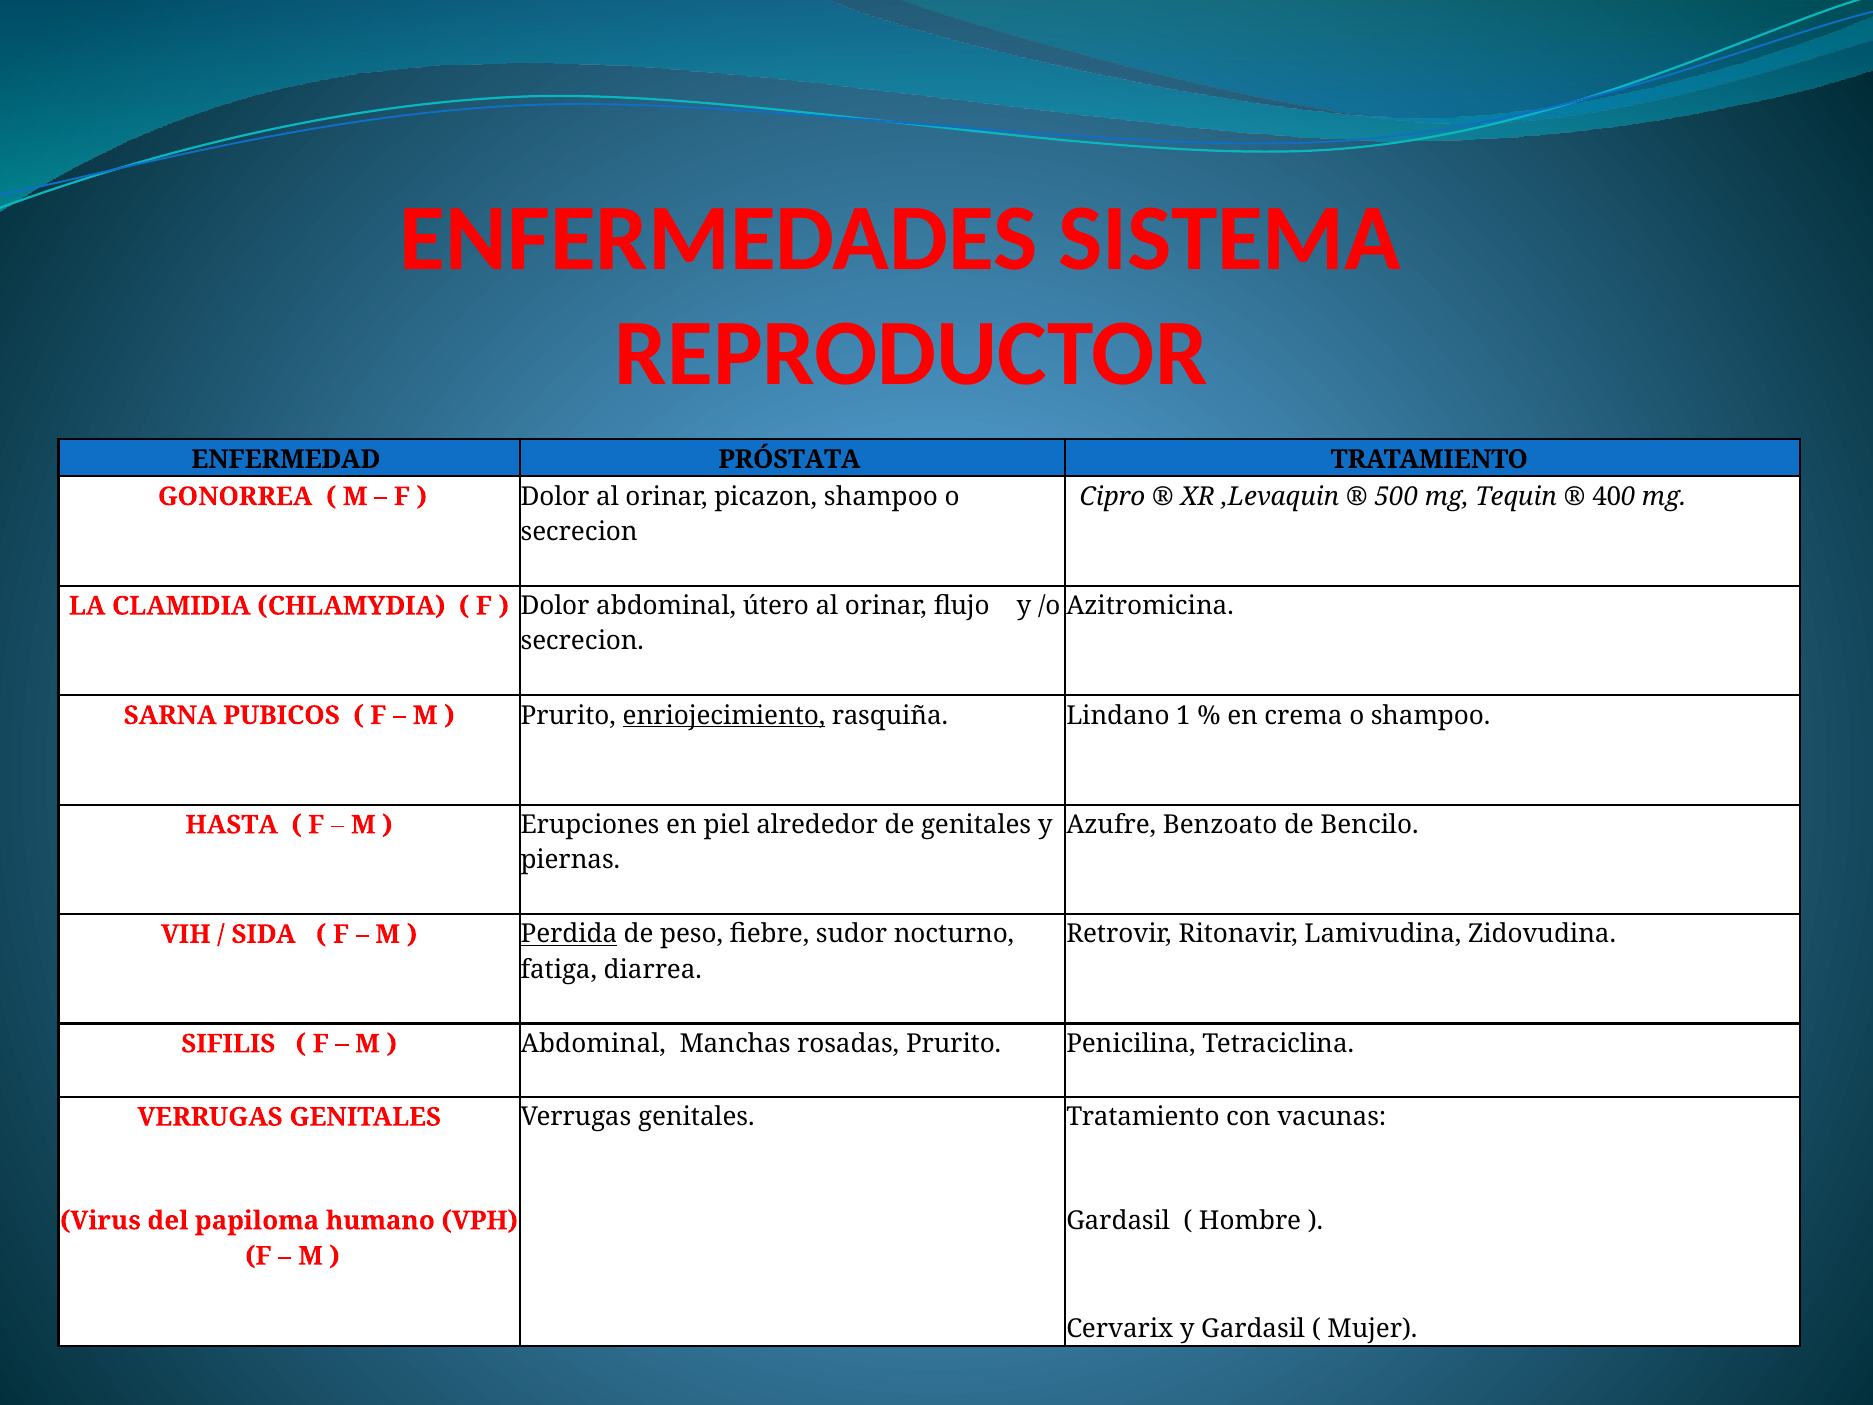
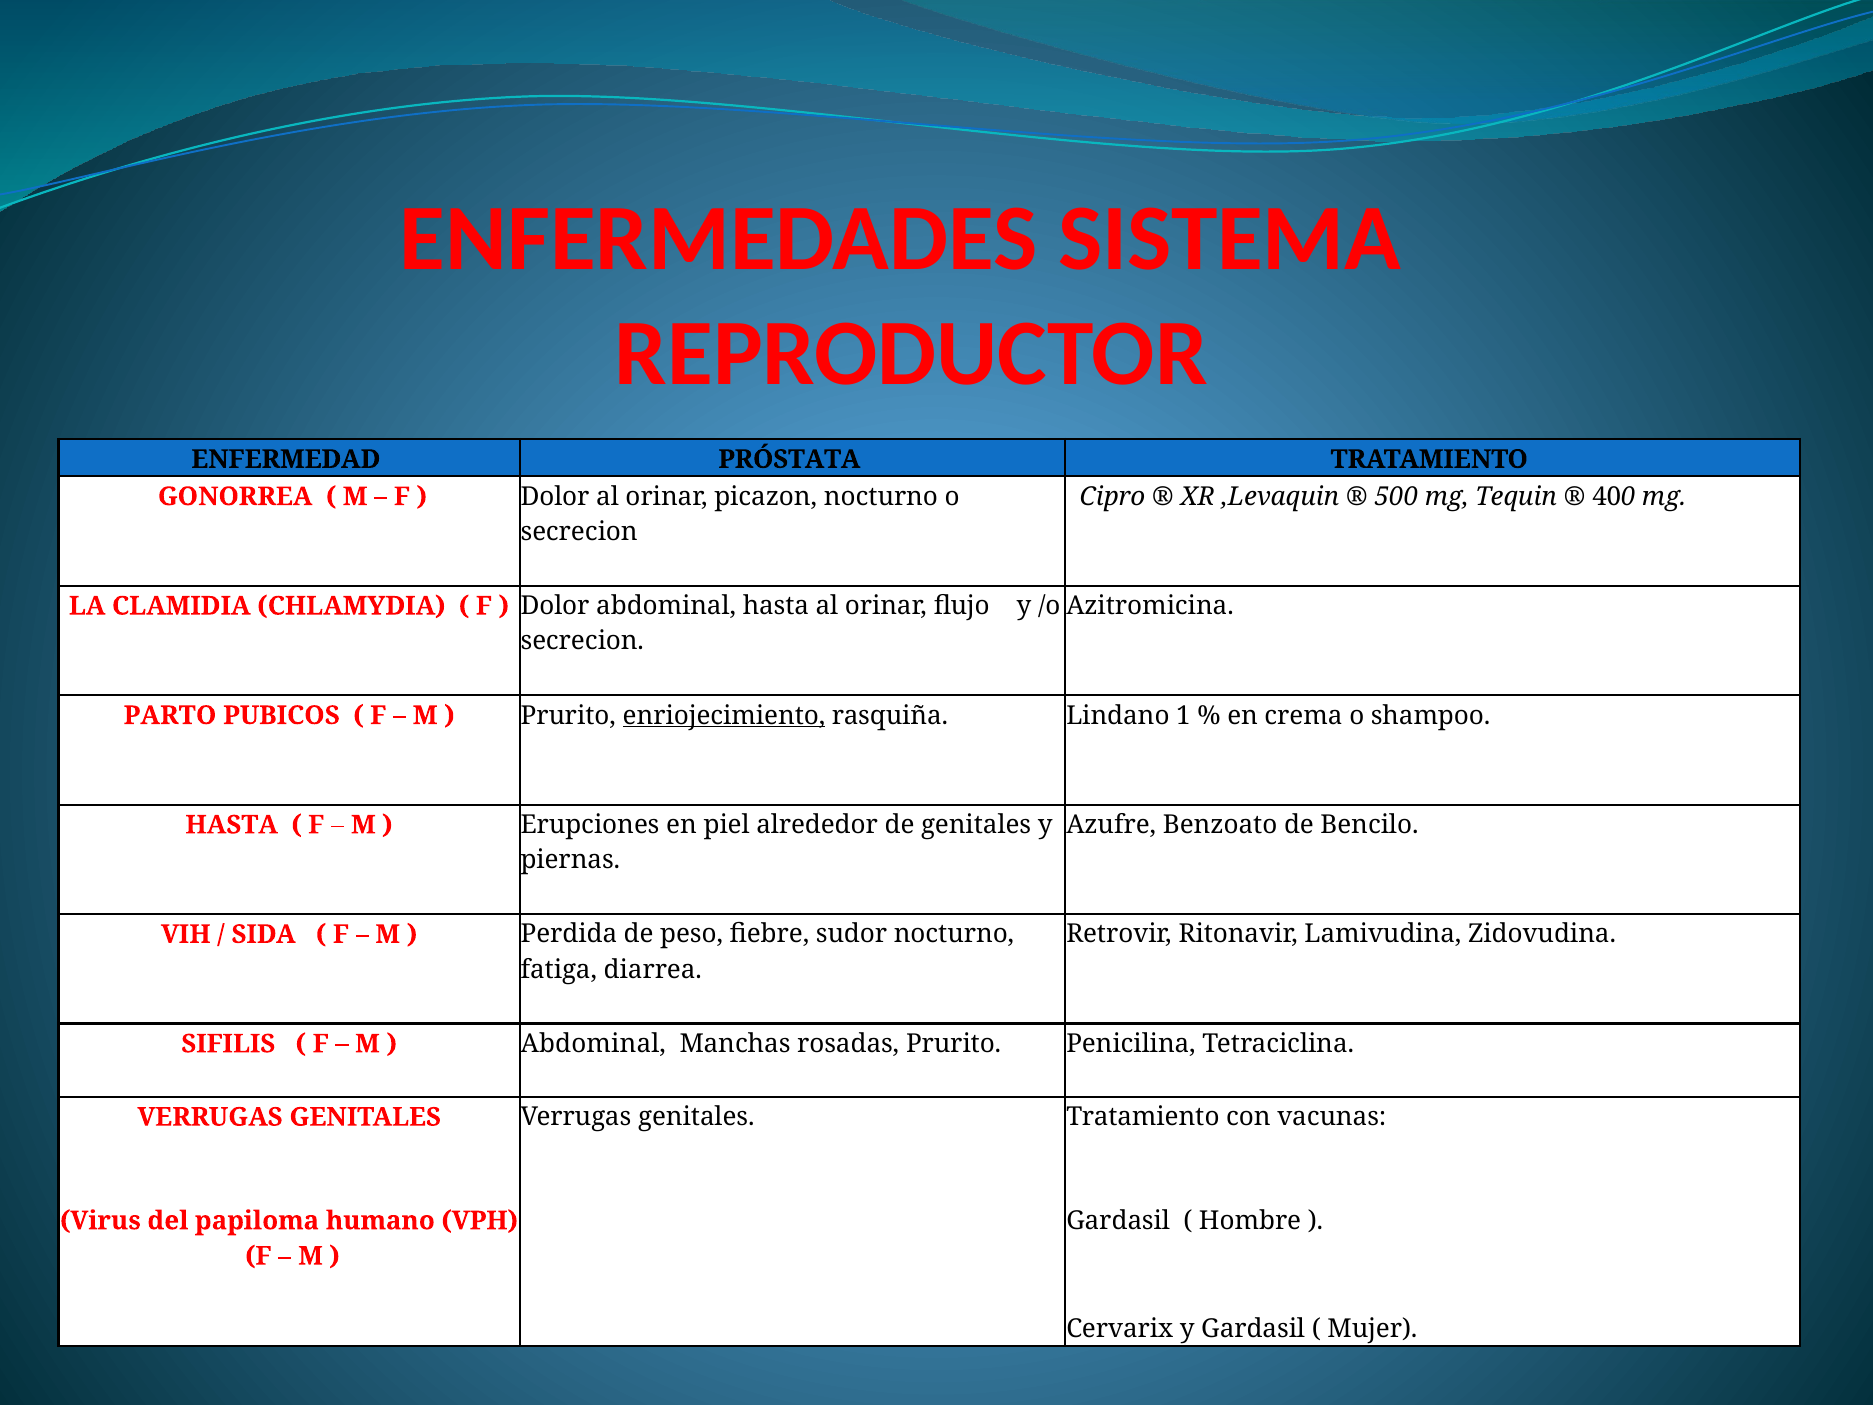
picazon shampoo: shampoo -> nocturno (881, 496)
abdominal útero: útero -> hasta (776, 606)
SARNA: SARNA -> PARTO (170, 715)
Perdida underline: present -> none (569, 934)
